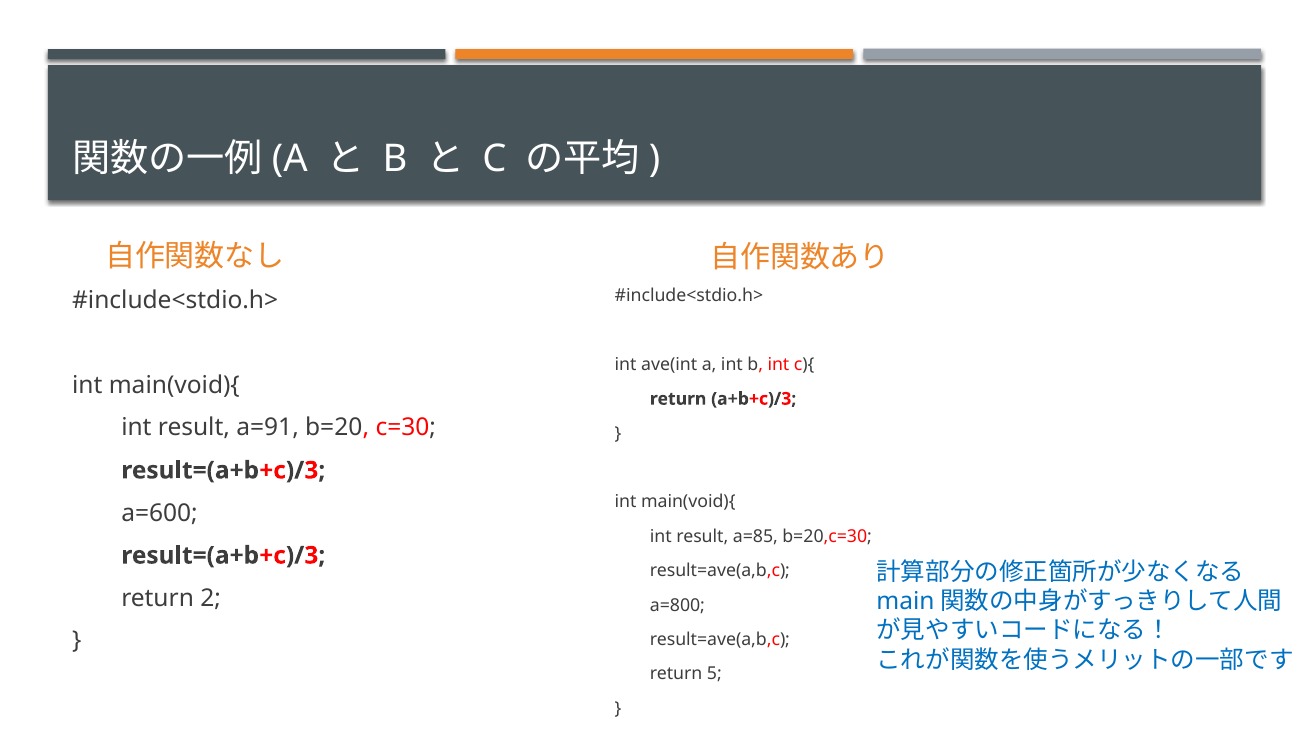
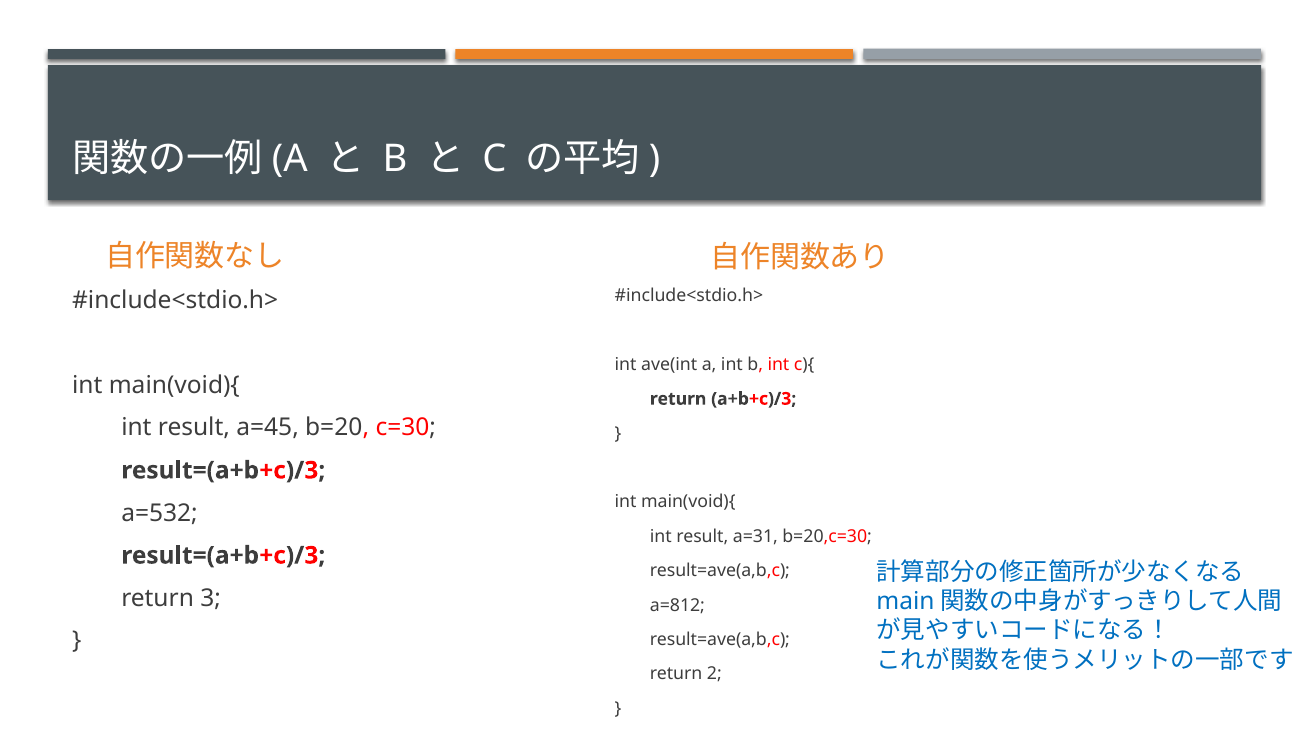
a=91: a=91 -> a=45 (268, 428)
a=600: a=600 -> a=532 (159, 513)
a=85: a=85 -> a=31 (755, 537)
2: 2 -> 3 (211, 598)
a=800: a=800 -> a=812 (677, 605)
5: 5 -> 2 (714, 674)
